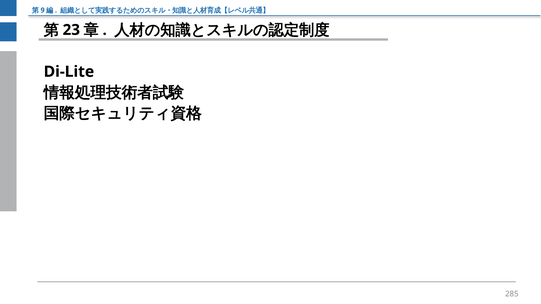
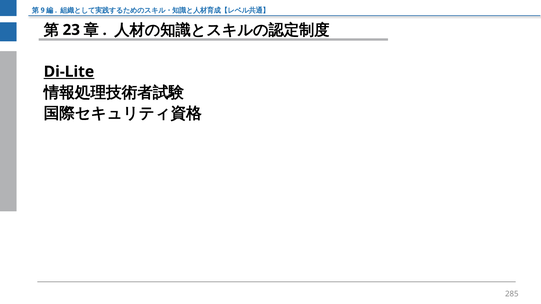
Di-Lite underline: none -> present (69, 72)
